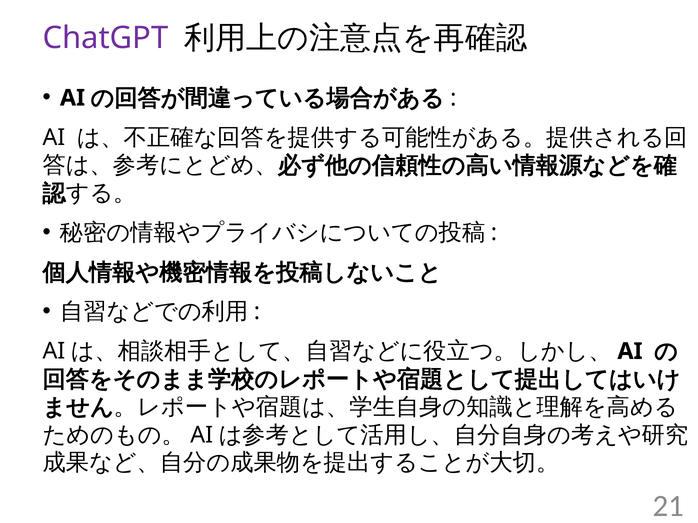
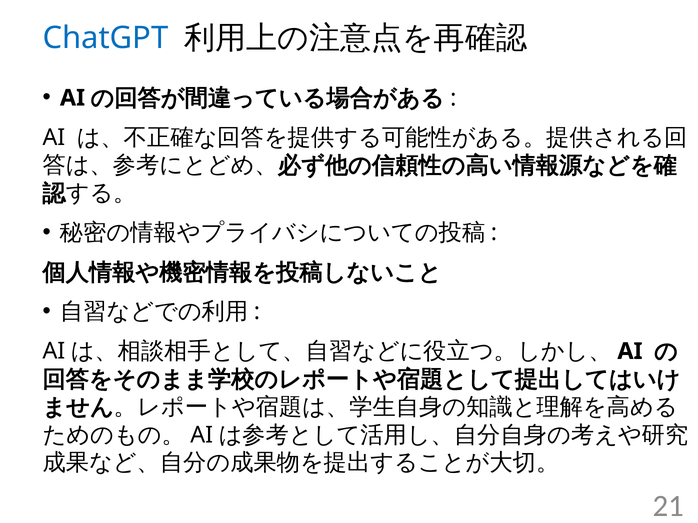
ChatGPT colour: purple -> blue (105, 38)
